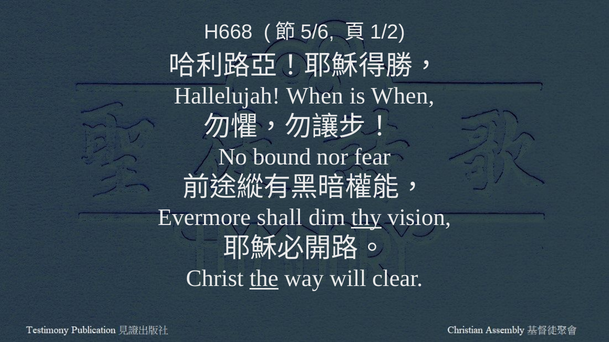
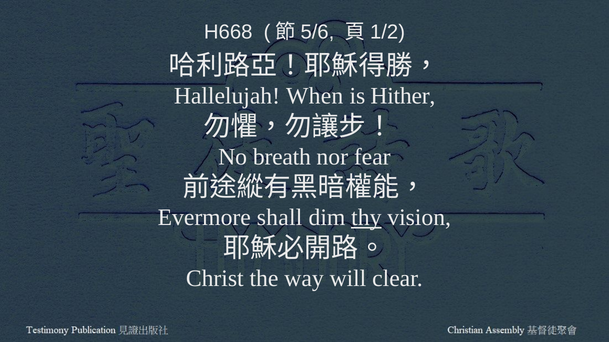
is When: When -> Hither (403, 96)
bound: bound -> breath (282, 157)
the underline: present -> none (264, 279)
